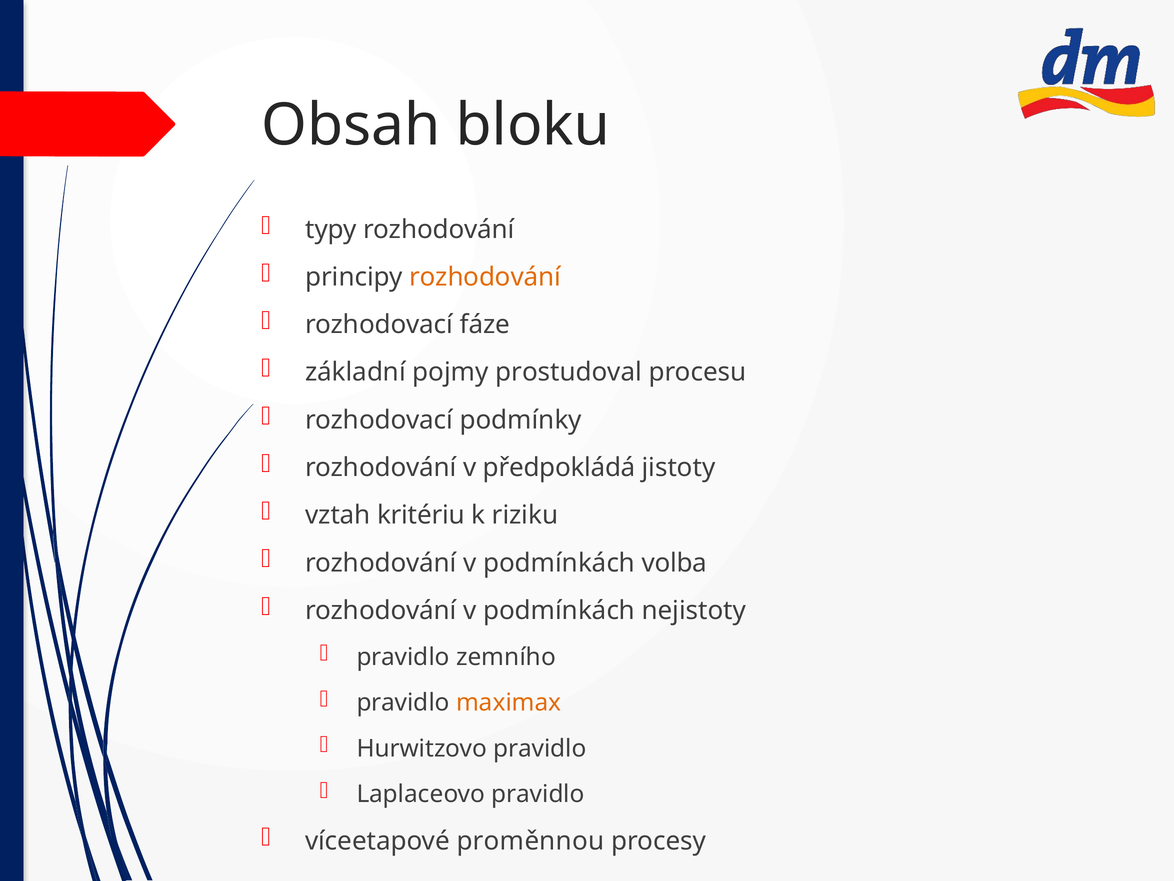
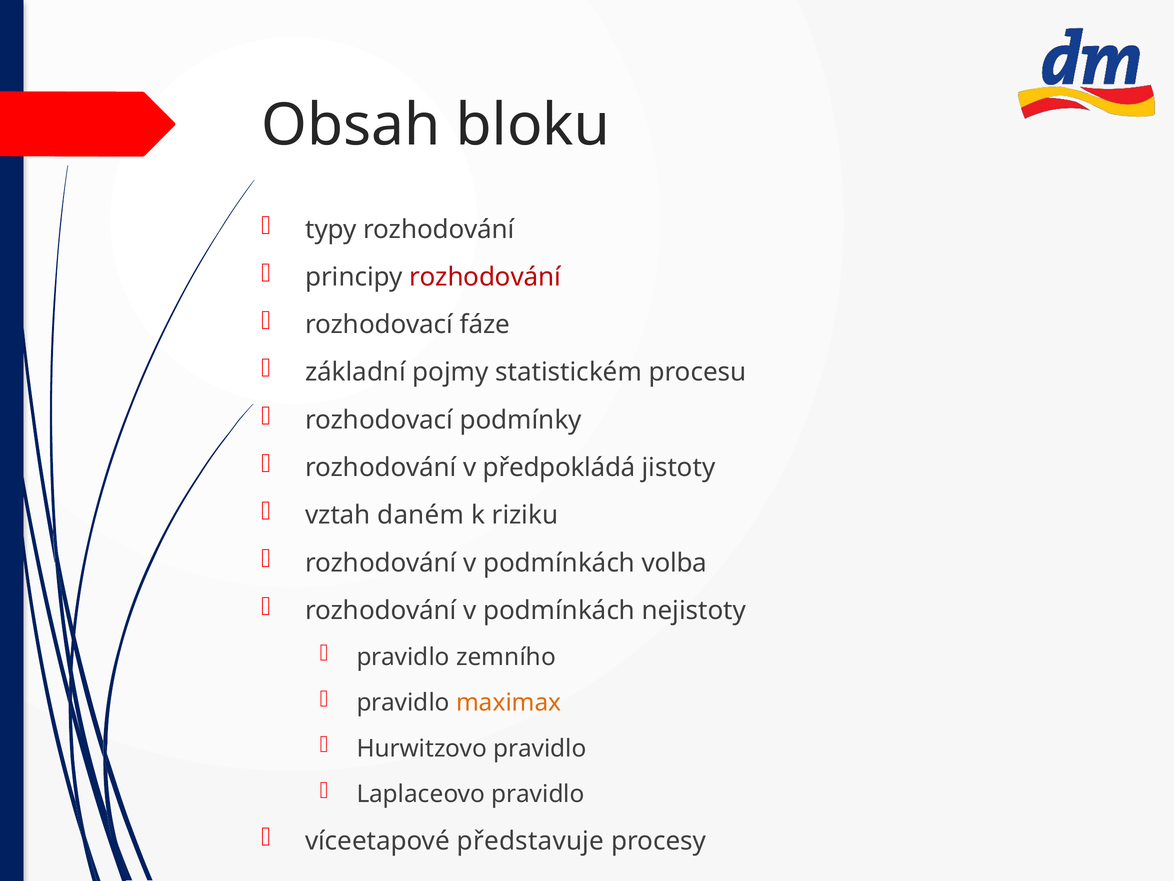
rozhodování colour: orange -> red (485, 277)
prostudoval: prostudoval -> statistickém (569, 372)
kritériu: kritériu -> daném (421, 515)
proměnnou: proměnnou -> představuje (530, 840)
